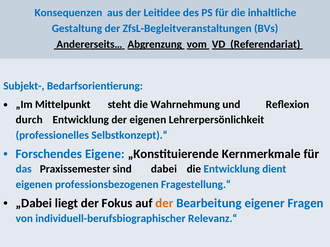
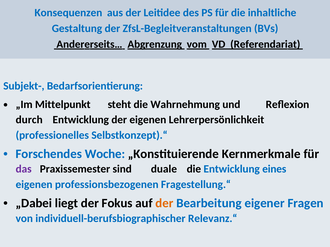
Eigene: Eigene -> Woche (105, 154)
das colour: blue -> purple (24, 169)
dabei: dabei -> duale (164, 169)
dient: dient -> eines (274, 169)
